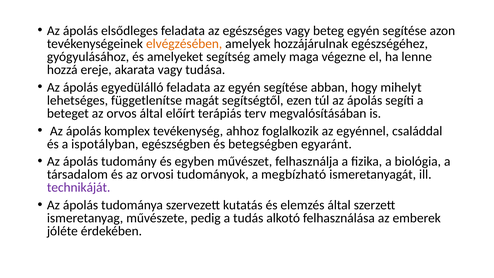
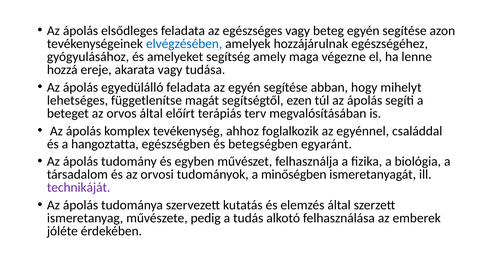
elvégzésében colour: orange -> blue (184, 44)
ispotályban: ispotályban -> hangoztatta (105, 144)
megbízható: megbízható -> minőségben (294, 174)
